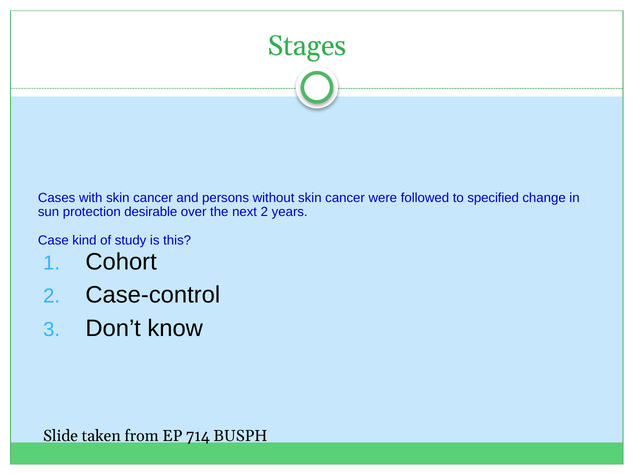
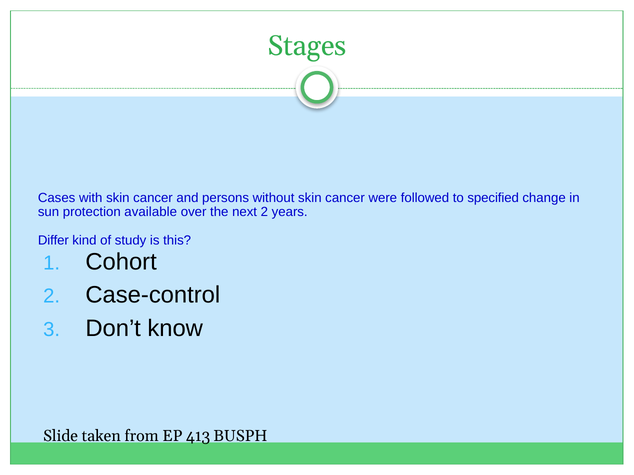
desirable: desirable -> available (151, 212)
Case: Case -> Differ (53, 241)
714: 714 -> 413 (198, 436)
